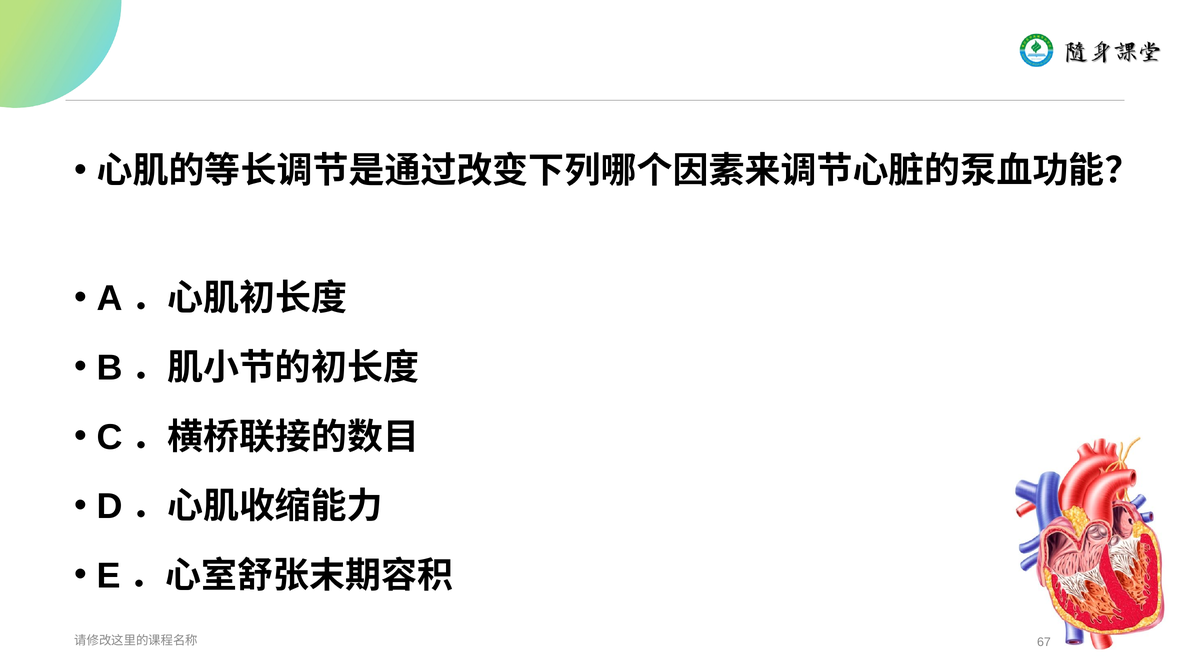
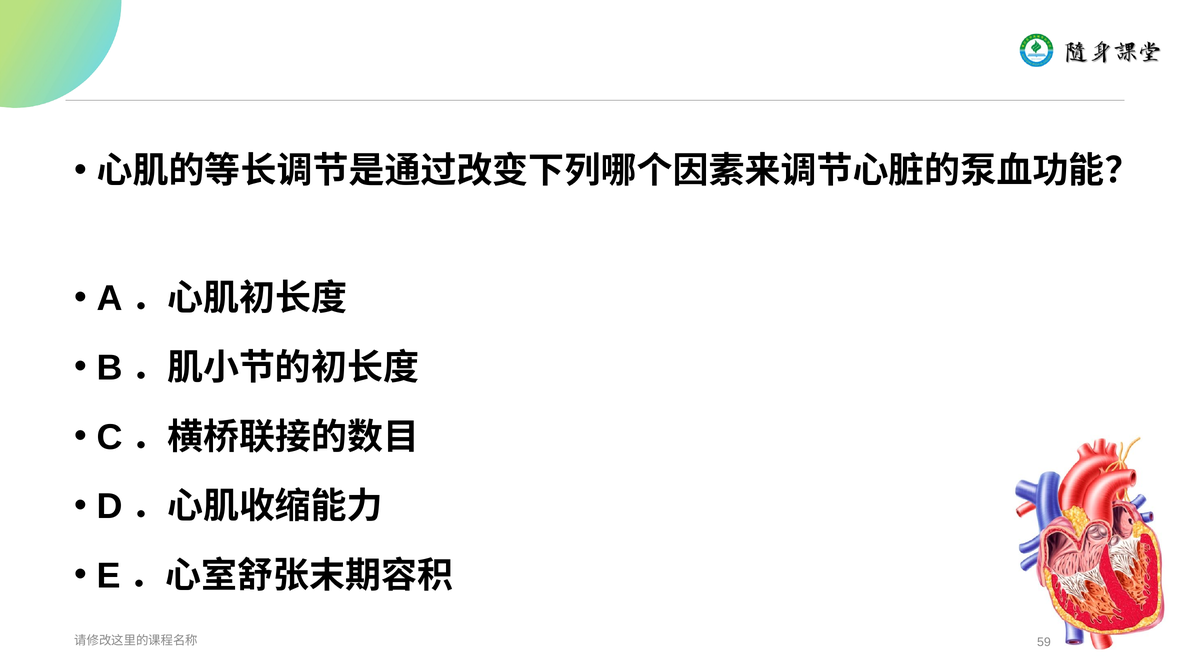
67: 67 -> 59 (1044, 643)
